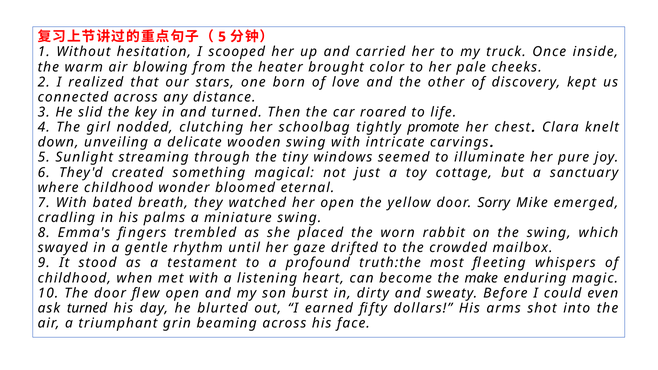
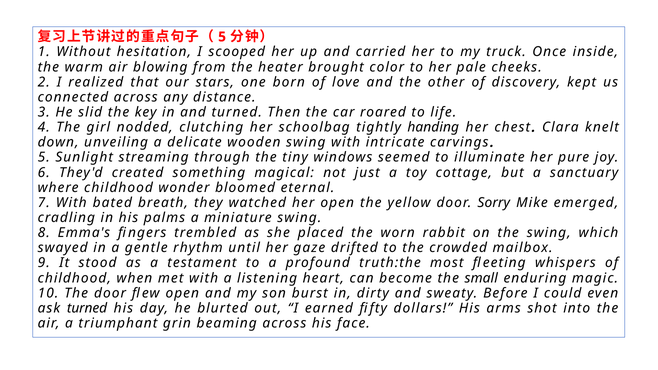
promote: promote -> handing (433, 127)
make: make -> small (481, 278)
